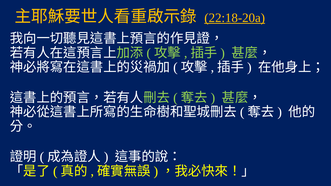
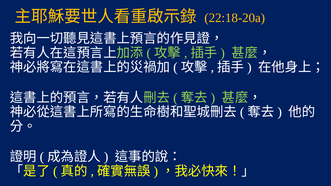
22:18-20a underline: present -> none (235, 18)
